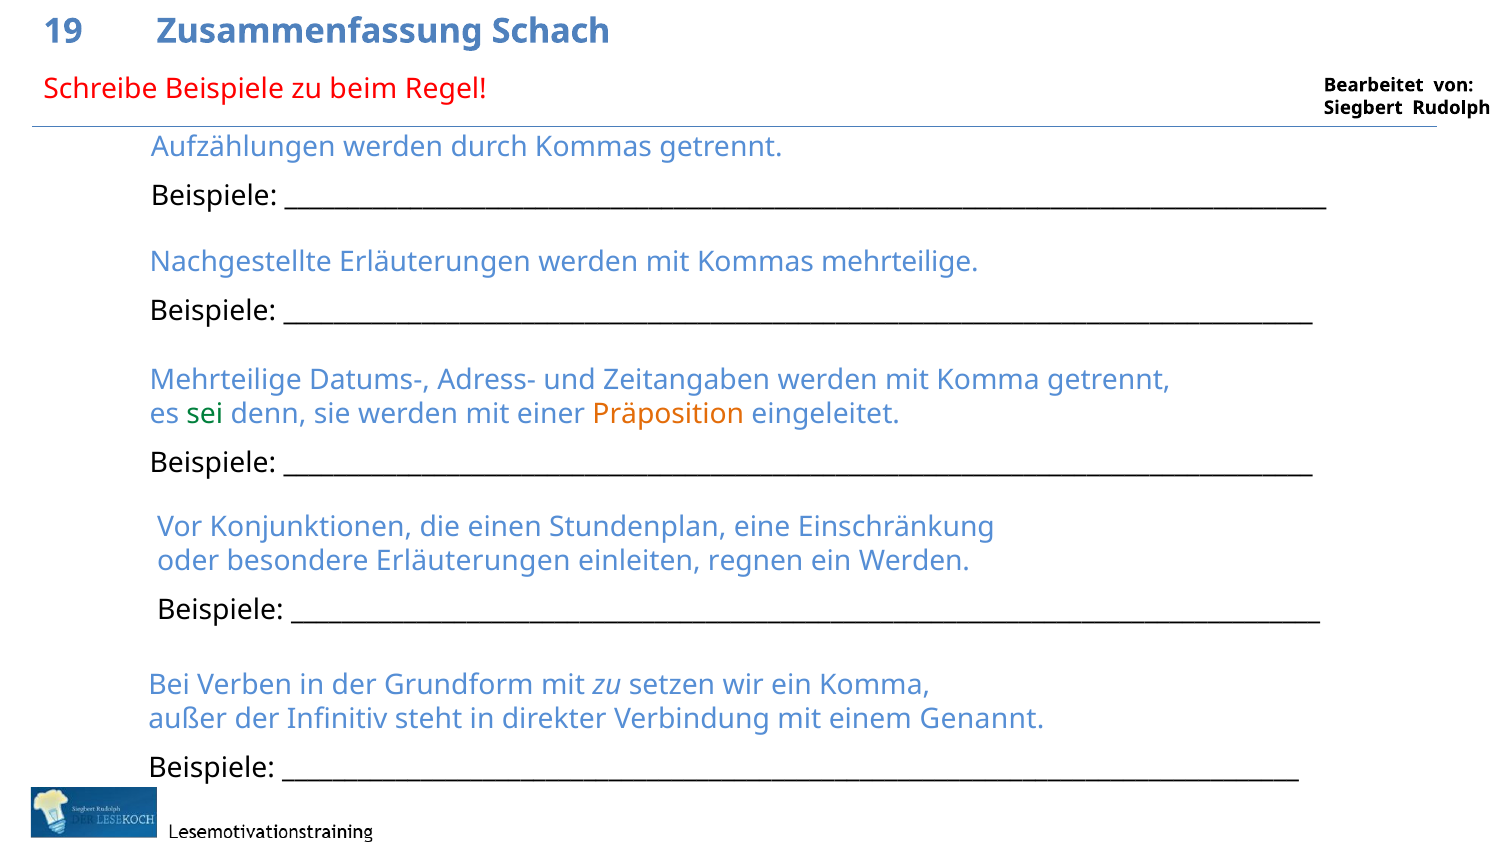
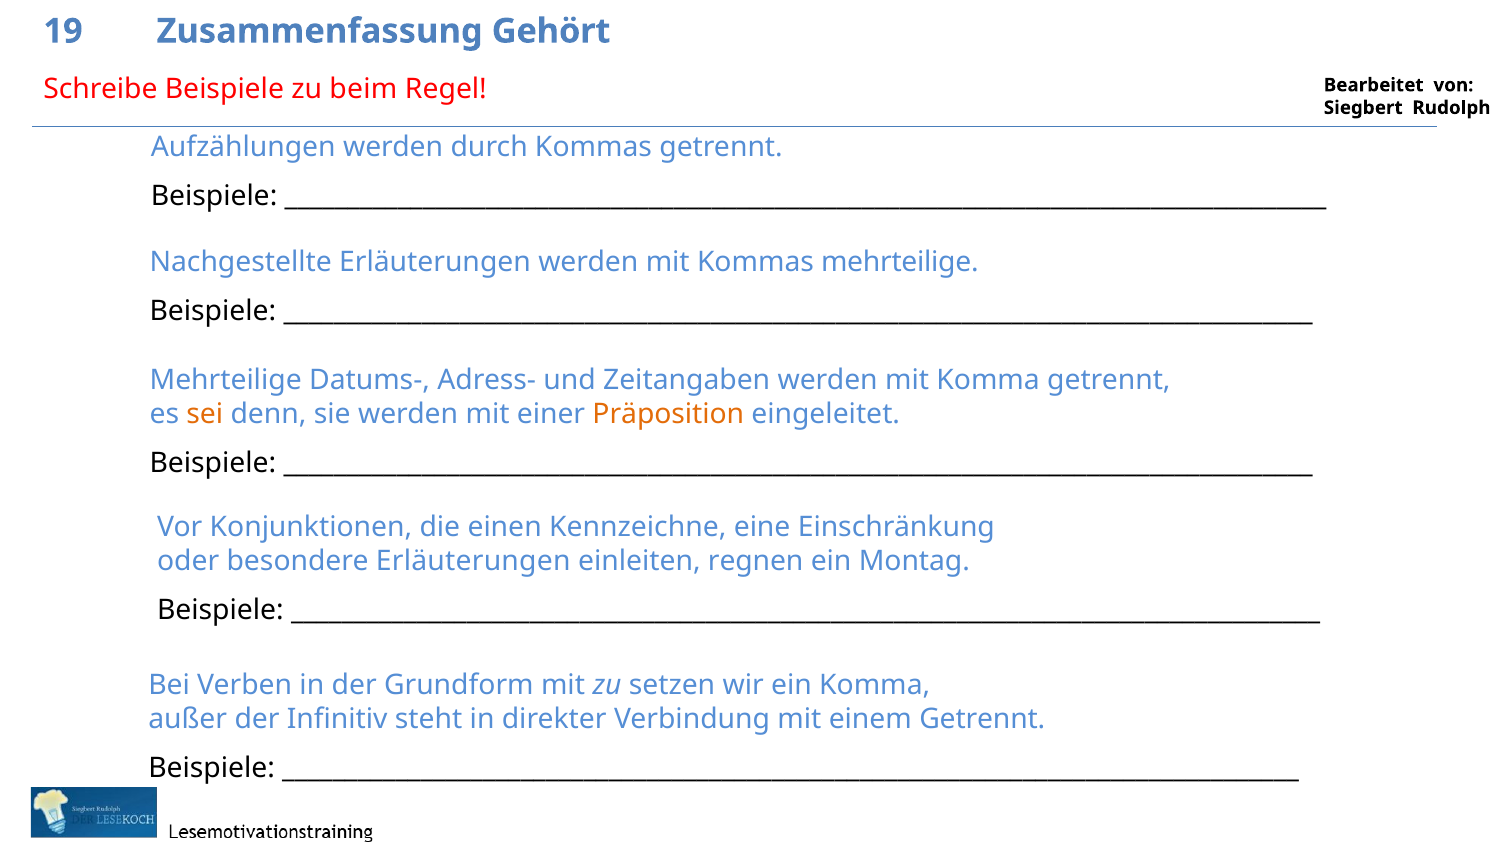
Schach: Schach -> Gehört (551, 31)
sei colour: green -> orange (205, 414)
Stundenplan: Stundenplan -> Kennzeichne (638, 528)
ein Werden: Werden -> Montag (914, 562)
einem Genannt: Genannt -> Getrennt (982, 719)
